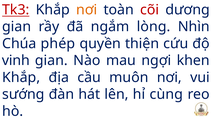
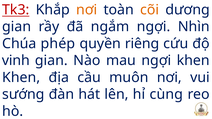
cõi colour: red -> orange (150, 10)
ngắm lòng: lòng -> ngợi (154, 27)
thiện: thiện -> riêng (142, 44)
Khắp: Khắp -> Khen (21, 78)
